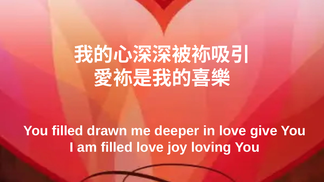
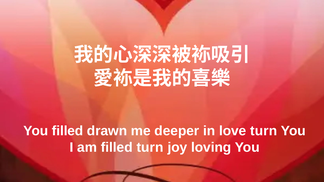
love give: give -> turn (264, 131)
filled love: love -> turn (150, 148)
